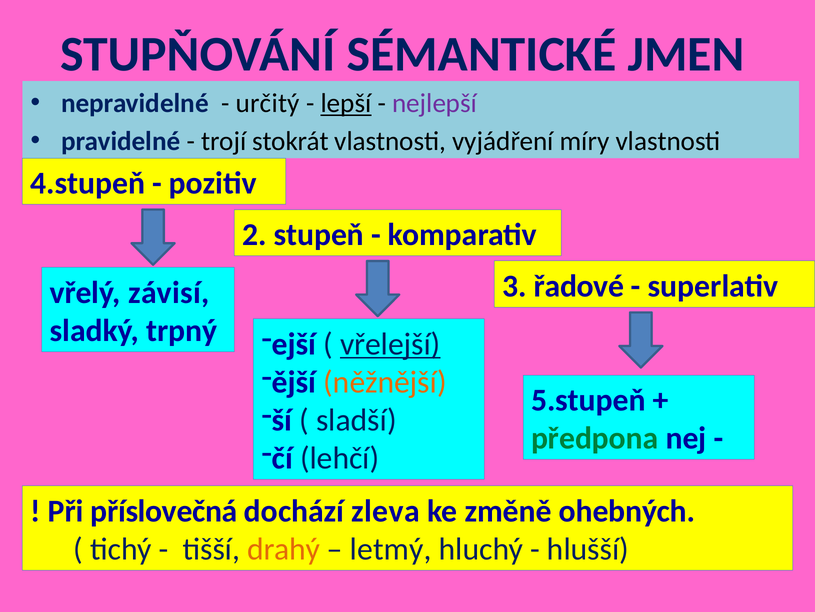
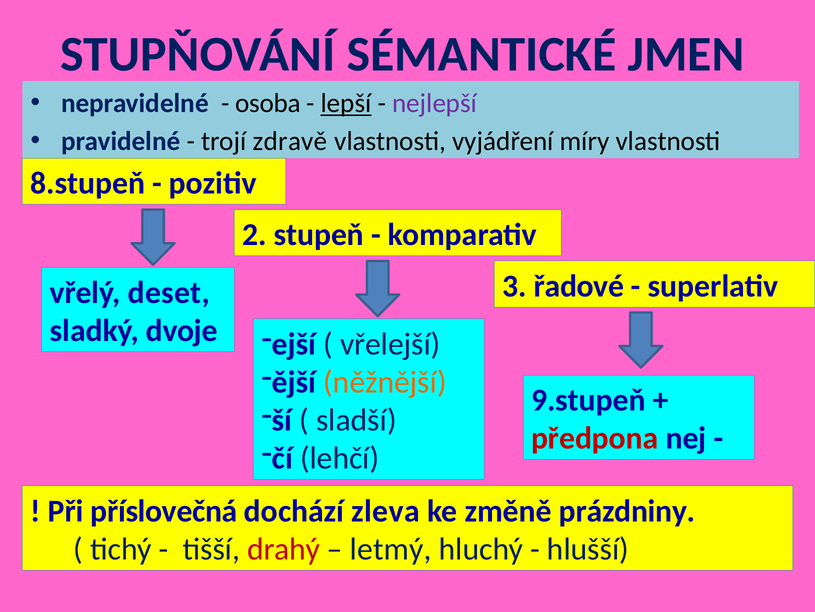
určitý: určitý -> osoba (268, 103)
stokrát: stokrát -> zdravě (290, 141)
4.stupeň: 4.stupeň -> 8.stupeň (88, 183)
závisí: závisí -> deset (169, 292)
trpný: trpný -> dvoje (182, 330)
vřelejší underline: present -> none (390, 344)
5.stupeň: 5.stupeň -> 9.stupeň (588, 400)
předpona colour: green -> red (595, 438)
ohebných: ohebných -> prázdniny (627, 511)
drahý colour: orange -> red (284, 549)
